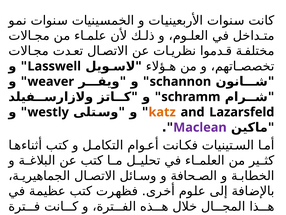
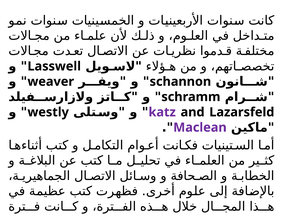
katz colour: orange -> purple (162, 112)
